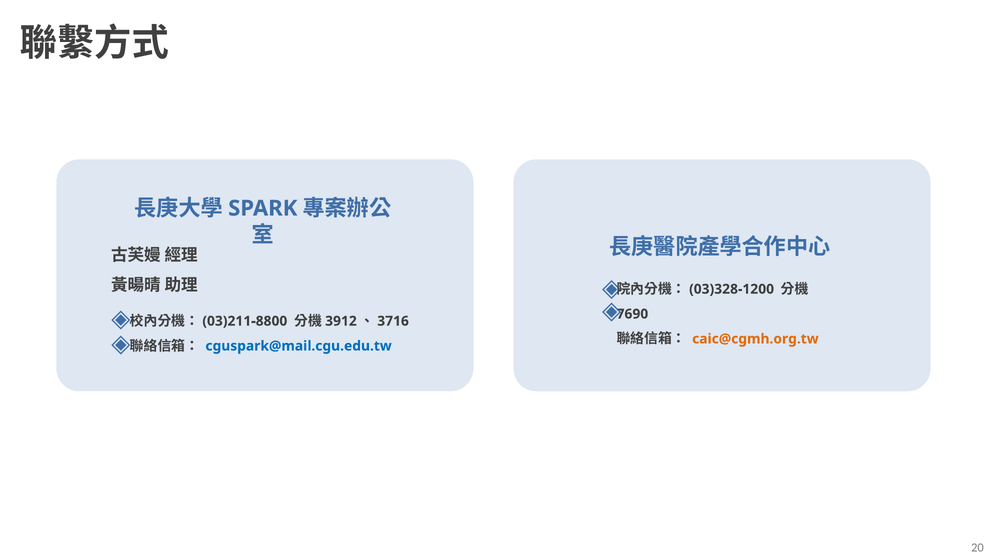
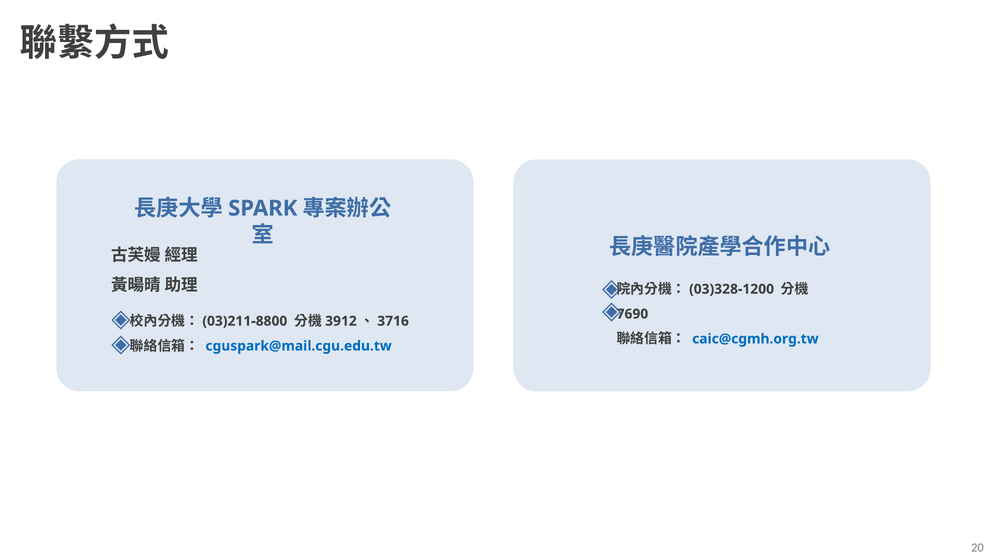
caic@cgmh.org.tw colour: orange -> blue (755, 339)
